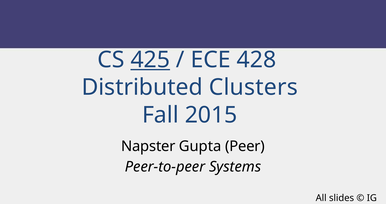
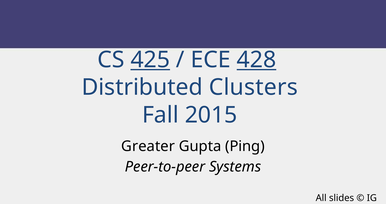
428 underline: none -> present (256, 60)
Napster: Napster -> Greater (148, 146)
Peer: Peer -> Ping (245, 146)
